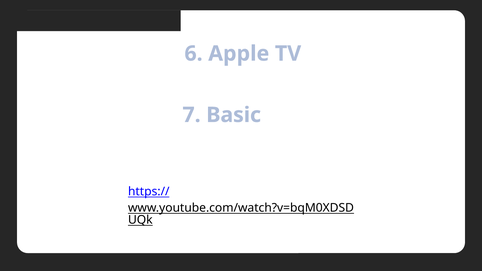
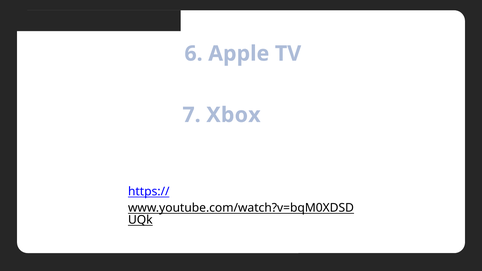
Basic: Basic -> Xbox (233, 115)
